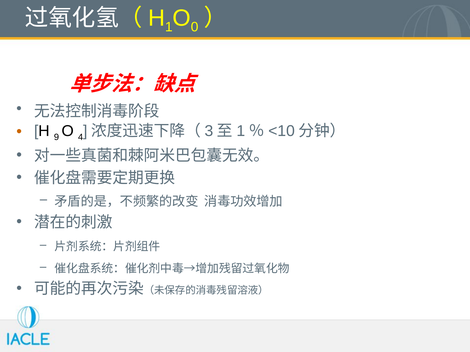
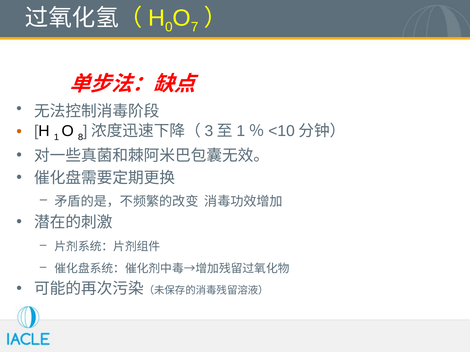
1: 1 -> 0 (169, 27)
0: 0 -> 7 (195, 27)
9: 9 -> 1 (57, 137)
4: 4 -> 8 (81, 137)
